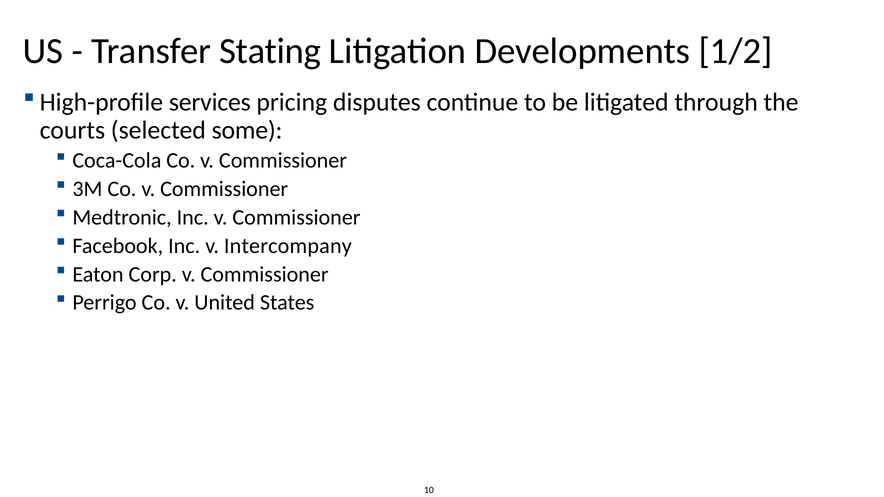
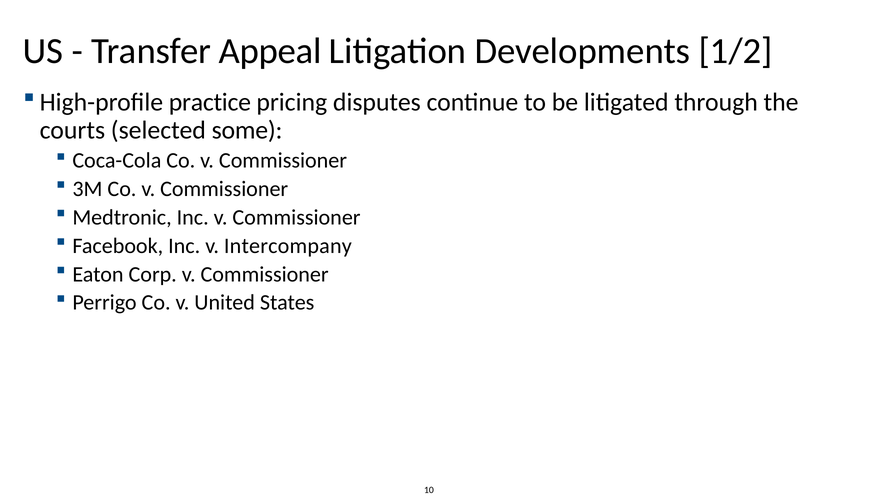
Stating: Stating -> Appeal (270, 51)
services: services -> practice (210, 102)
